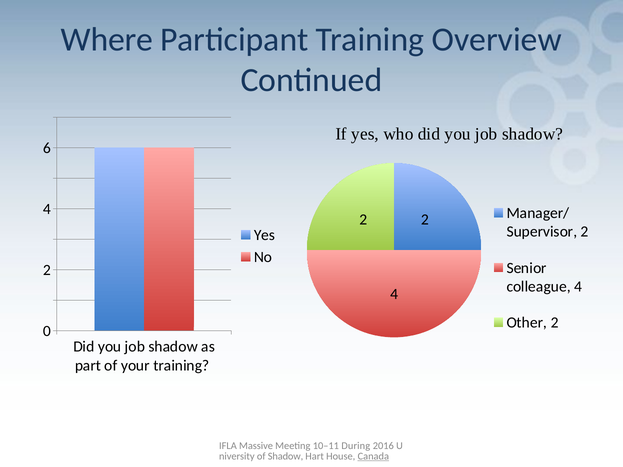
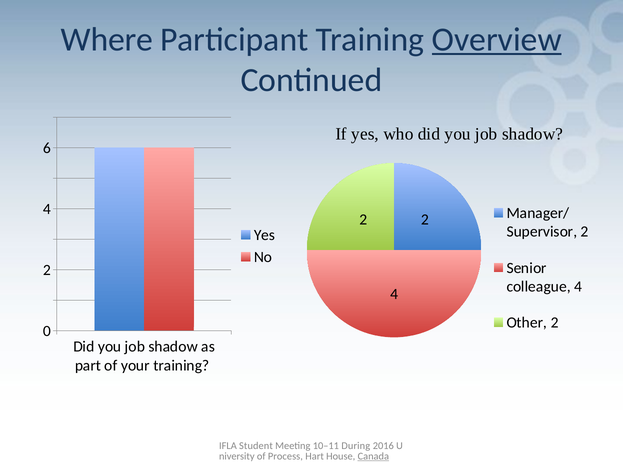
Overview underline: none -> present (497, 40)
Massive: Massive -> Student (256, 446)
of Shadow: Shadow -> Process (285, 456)
